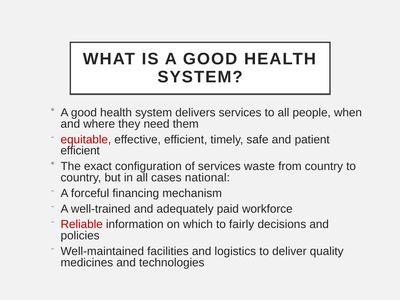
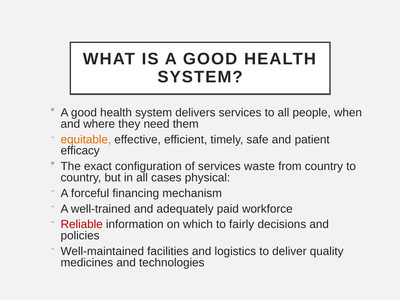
equitable colour: red -> orange (86, 140)
efficient: efficient -> efficacy (80, 151)
national: national -> physical (207, 178)
